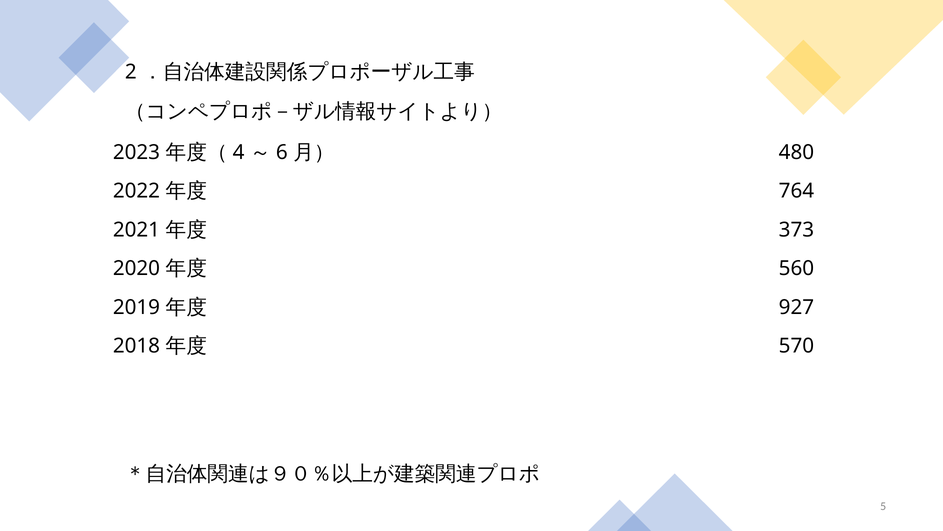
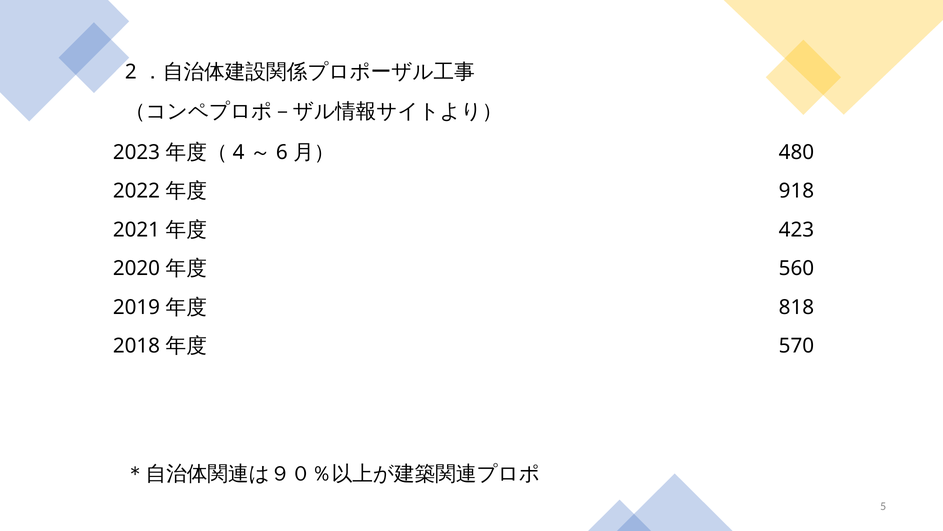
764: 764 -> 918 (796, 191)
373: 373 -> 423 (796, 230)
927: 927 -> 818 (796, 307)
